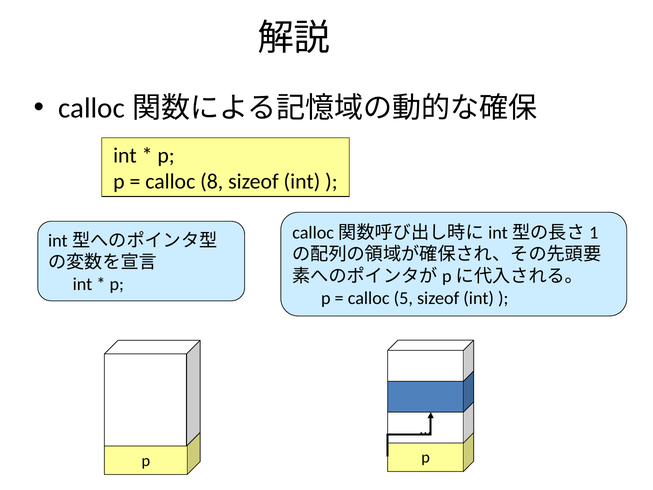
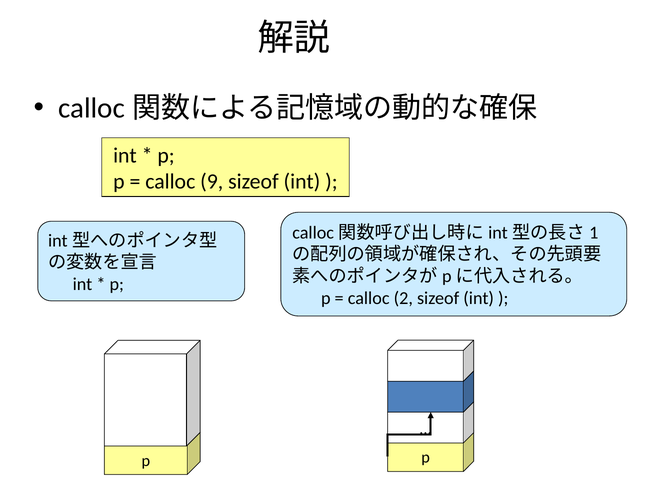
8: 8 -> 9 (212, 182)
5: 5 -> 2 (403, 298)
